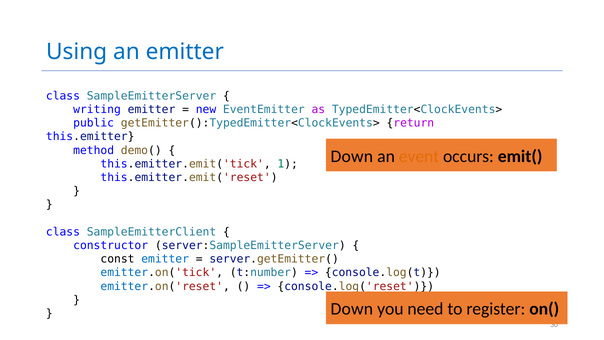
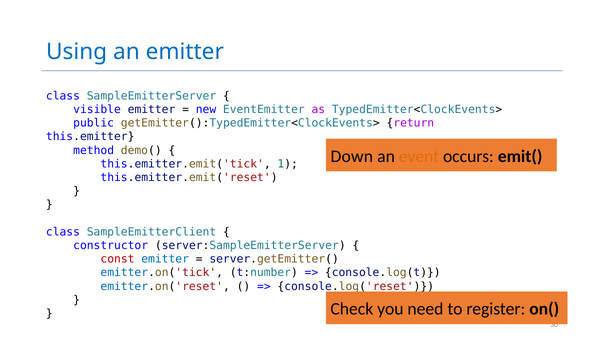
writing: writing -> visible (97, 109)
const colour: black -> red (117, 259)
Down: Down -> Check (352, 309)
